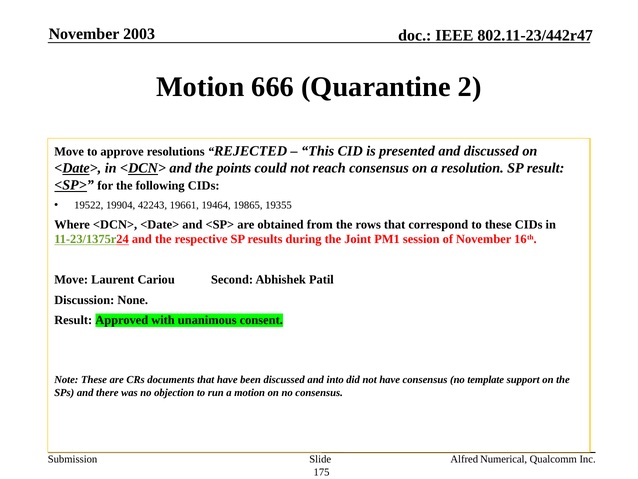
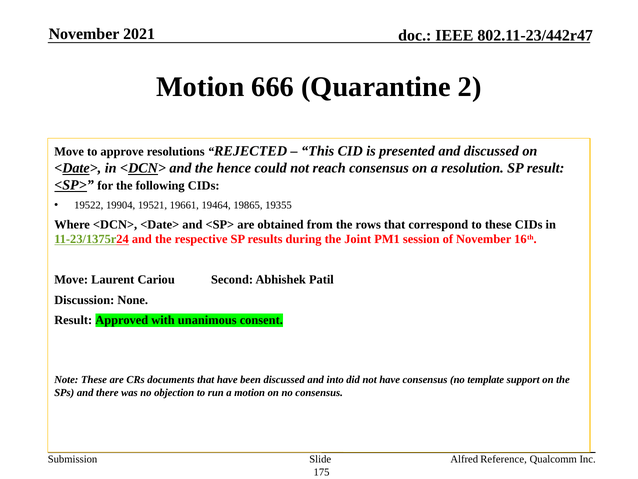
2003: 2003 -> 2021 (139, 34)
points: points -> hence (234, 168)
42243: 42243 -> 19521 (152, 205)
Numerical: Numerical -> Reference (504, 459)
